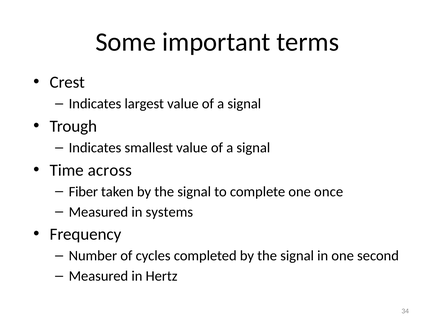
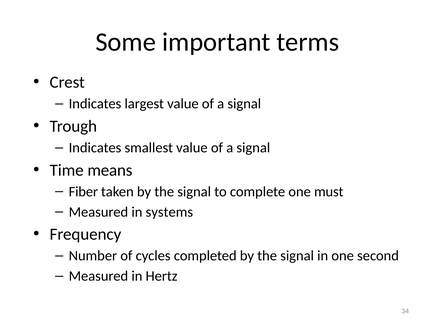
across: across -> means (110, 170)
once: once -> must (329, 192)
